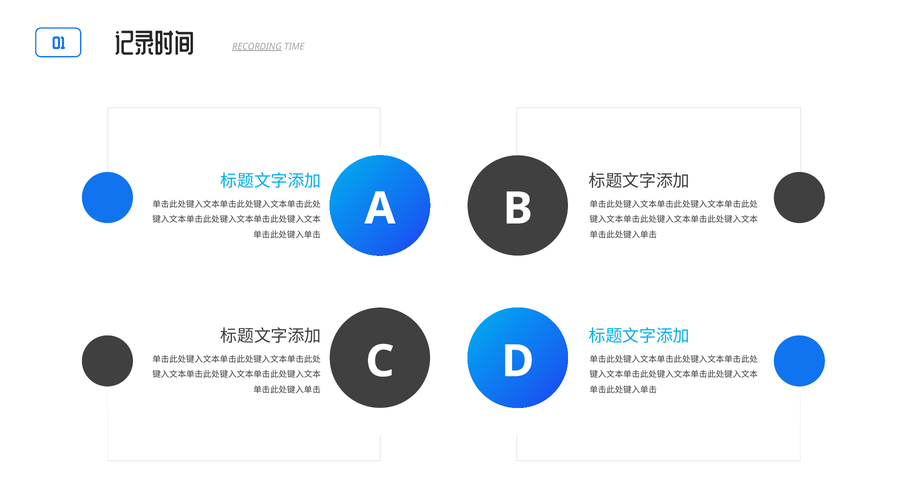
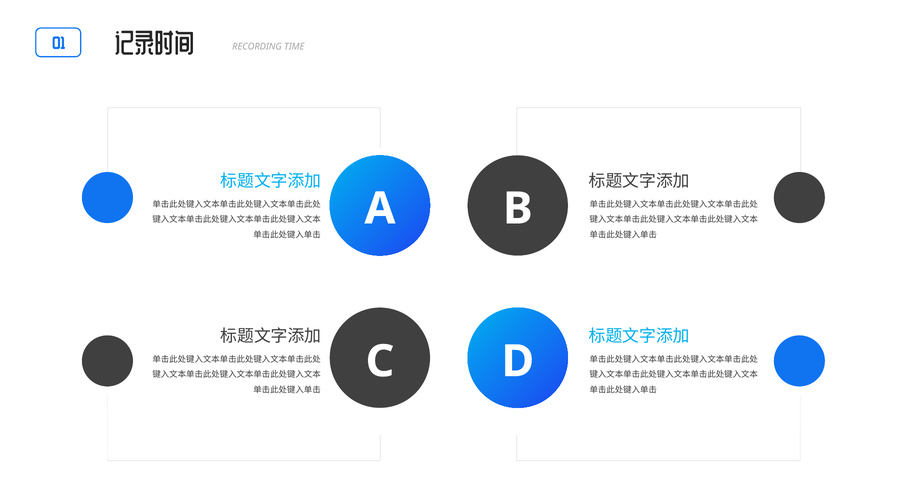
RECORDING underline: present -> none (257, 47)
